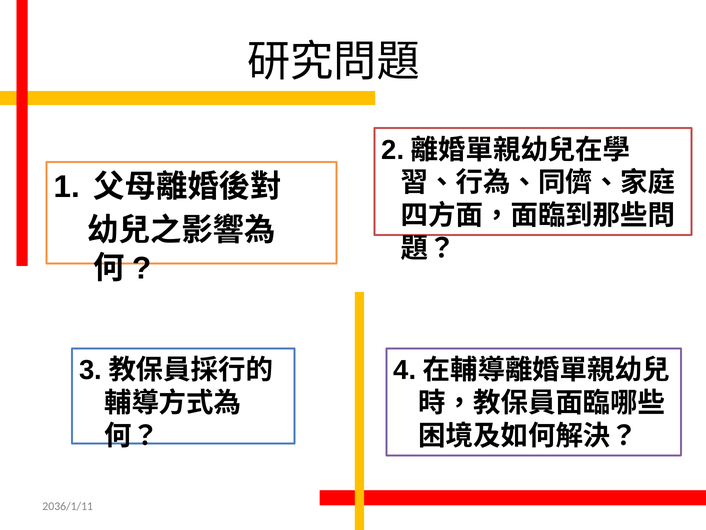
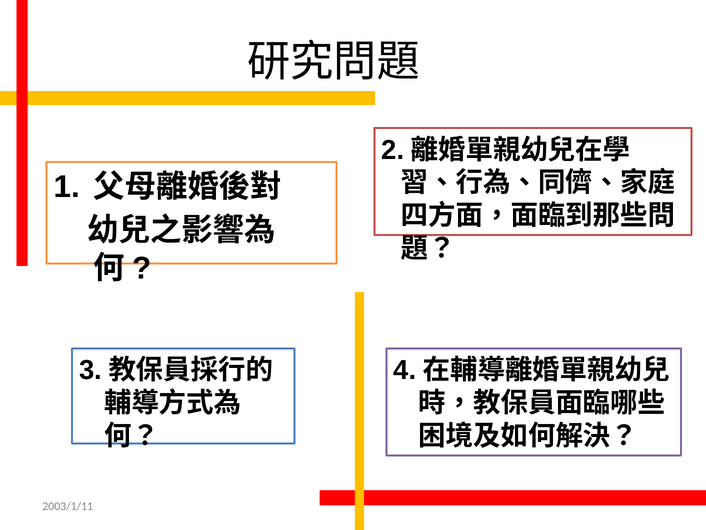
2036/1/11: 2036/1/11 -> 2003/1/11 (68, 506)
